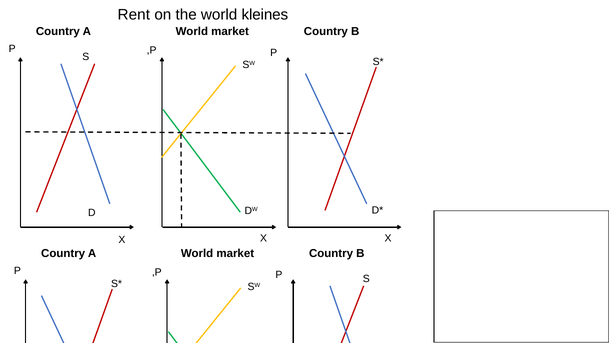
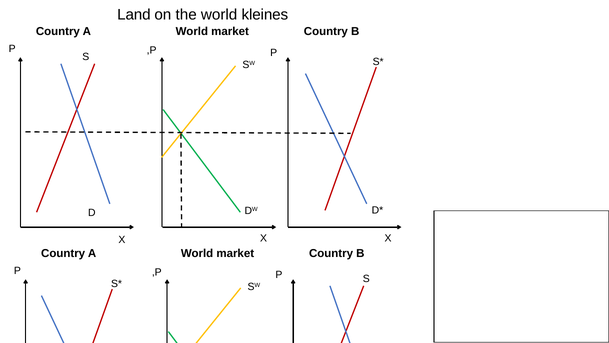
Rent: Rent -> Land (134, 14)
